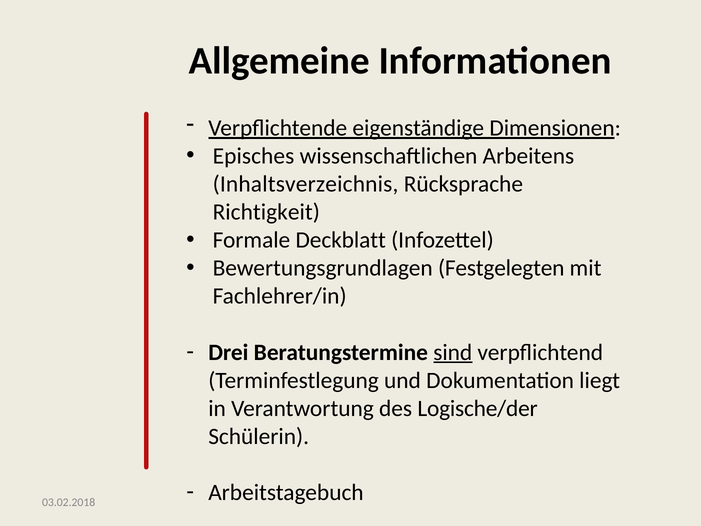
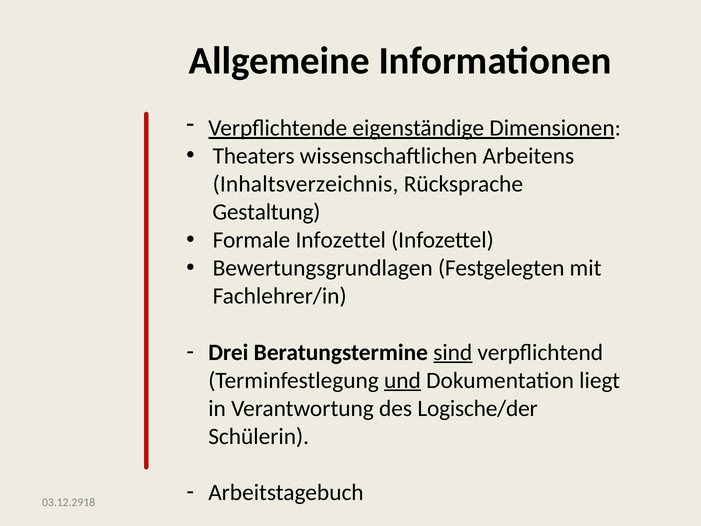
Episches: Episches -> Theaters (254, 156)
Richtigkeit: Richtigkeit -> Gestaltung (266, 212)
Formale Deckblatt: Deckblatt -> Infozettel (341, 240)
und underline: none -> present (402, 380)
03.02.2018: 03.02.2018 -> 03.12.2918 (69, 502)
